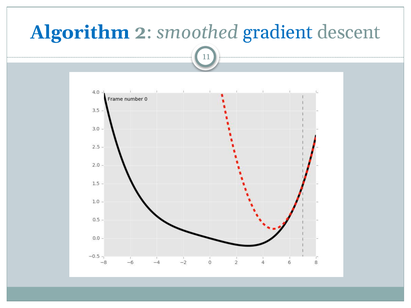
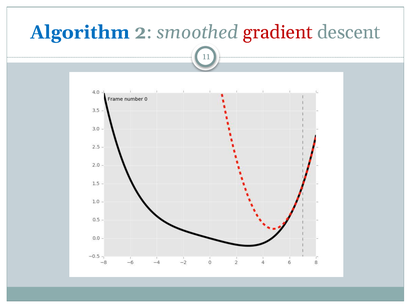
gradient colour: blue -> red (278, 32)
